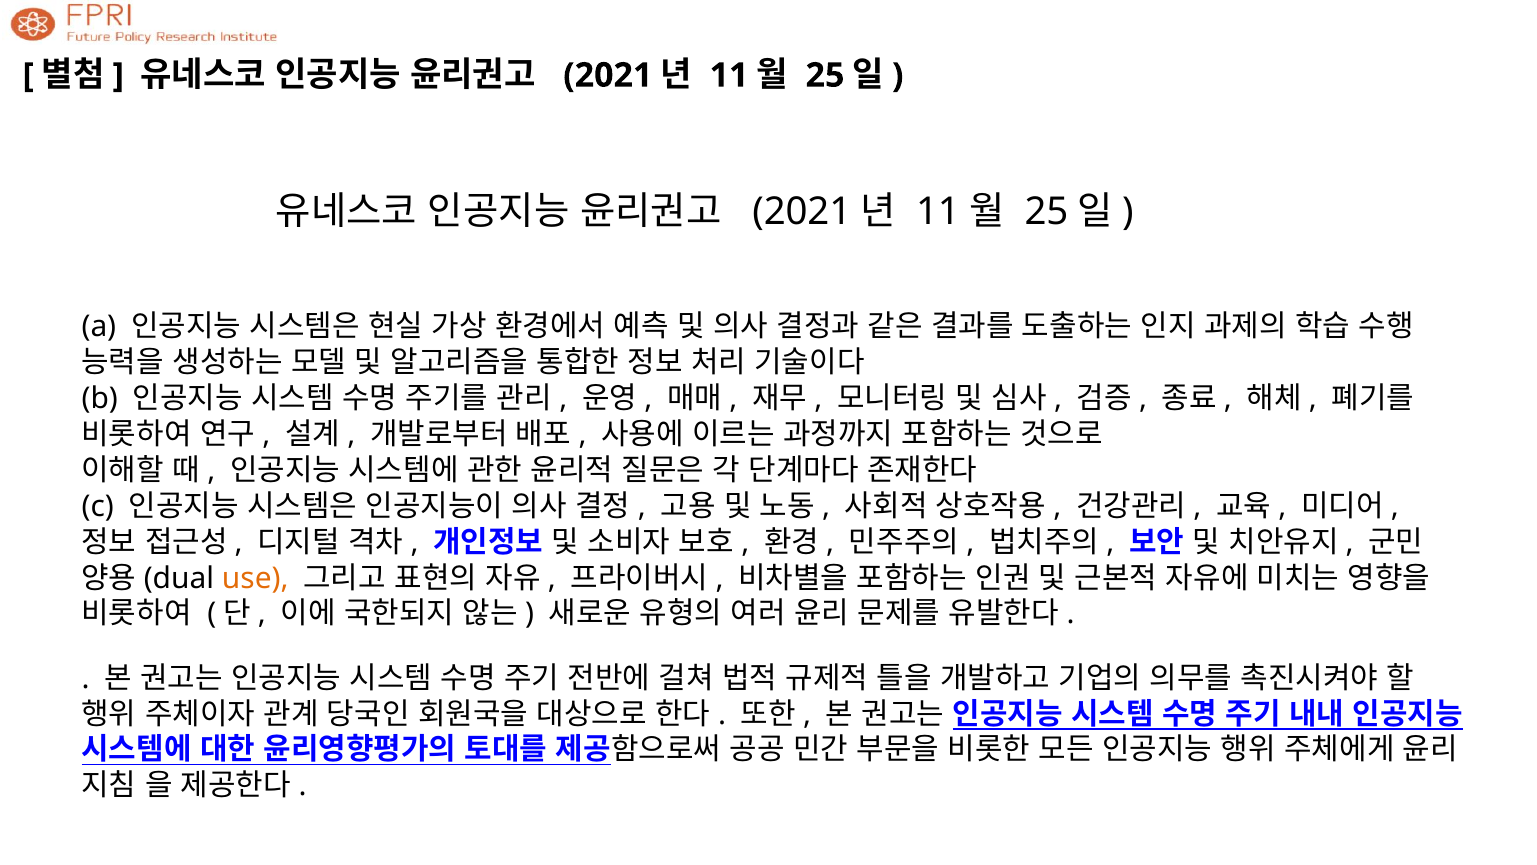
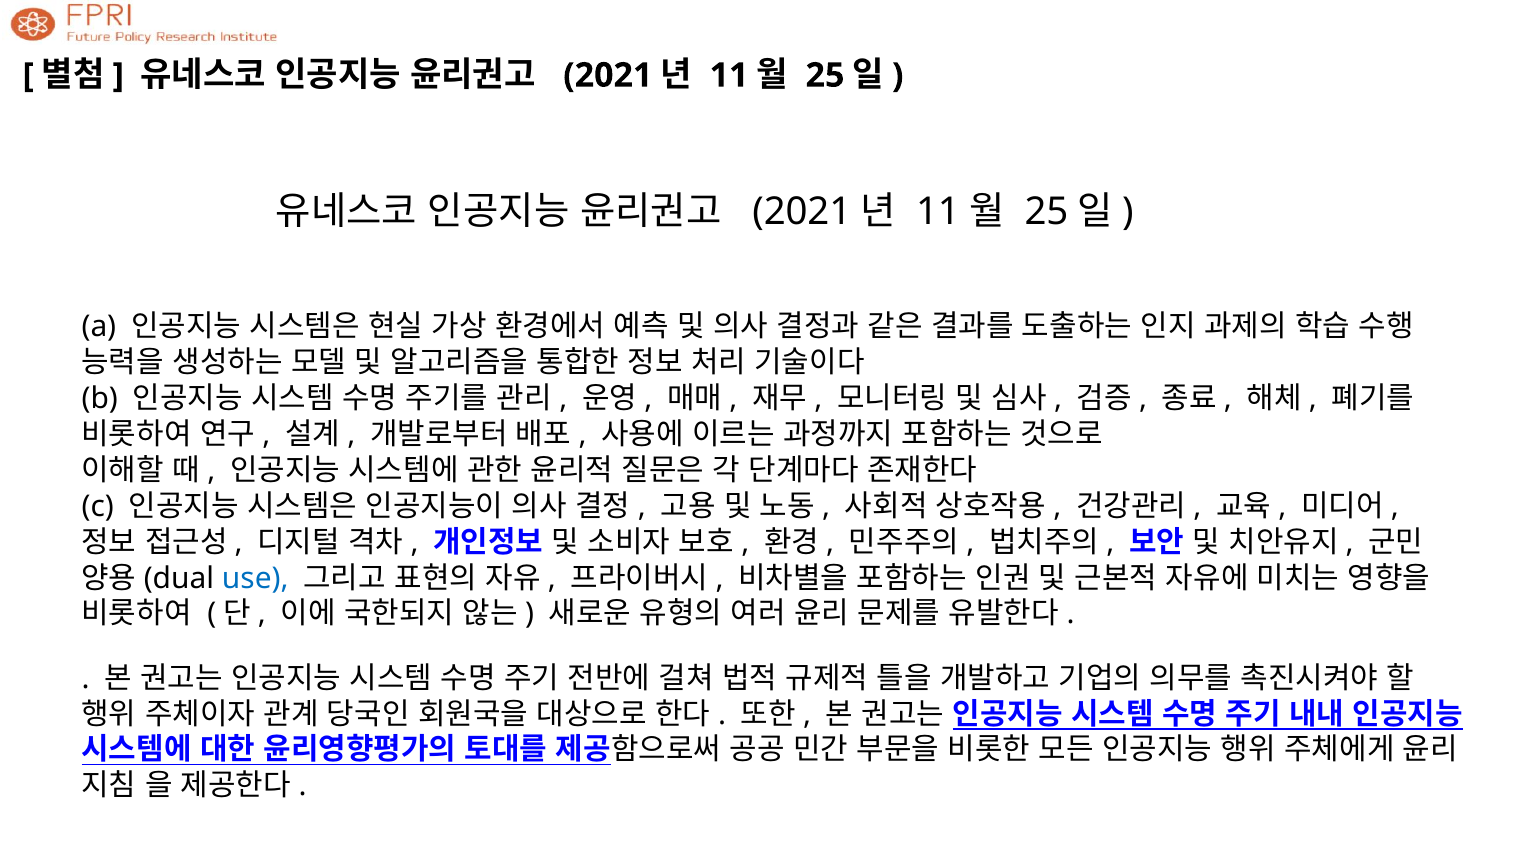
use colour: orange -> blue (255, 578)
